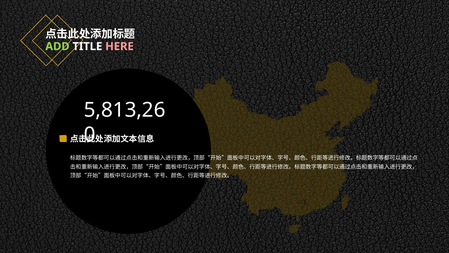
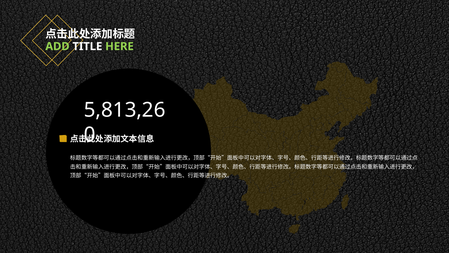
HERE colour: pink -> light green (119, 46)
